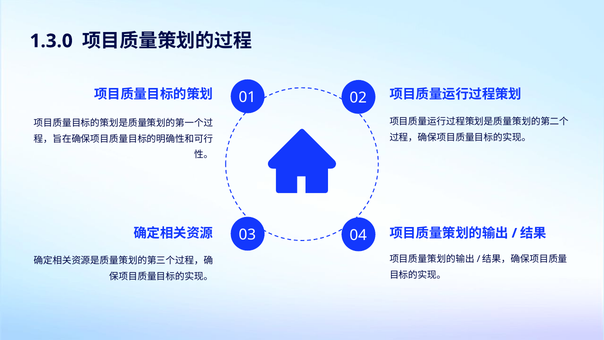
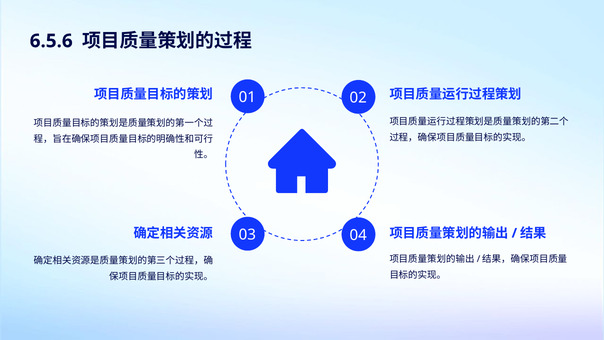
1.3.0: 1.3.0 -> 6.5.6 (51, 41)
